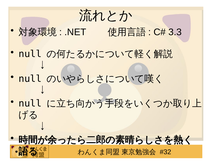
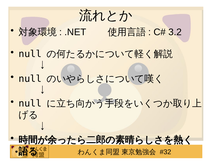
3.3: 3.3 -> 3.2 (175, 32)
